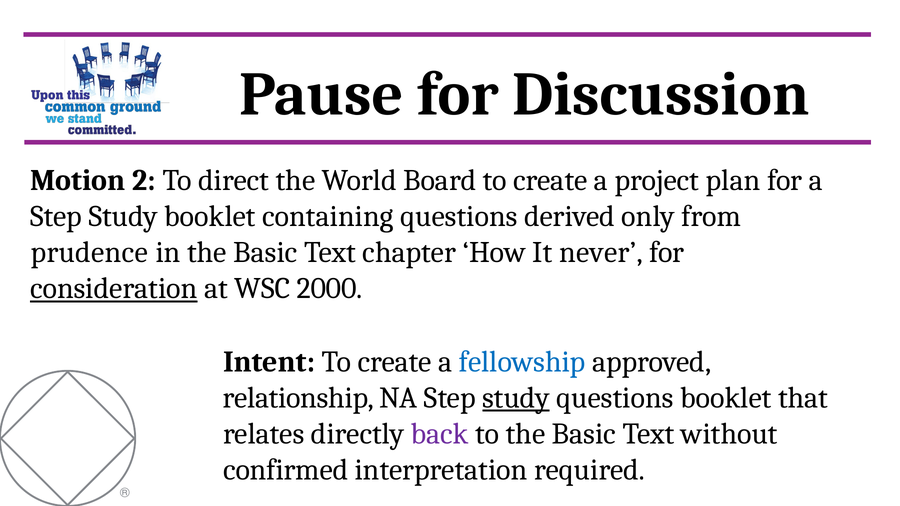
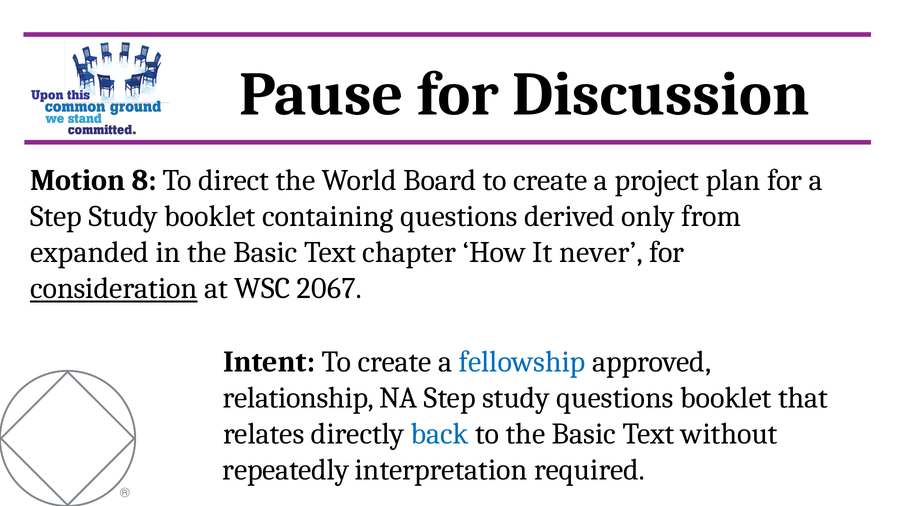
2: 2 -> 8 (144, 181)
prudence: prudence -> expanded (90, 253)
2000: 2000 -> 2067 (329, 289)
study underline: present -> none (516, 398)
back colour: purple -> blue (440, 434)
confirmed: confirmed -> repeatedly (286, 470)
